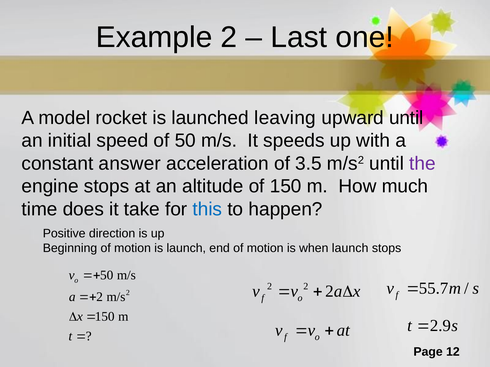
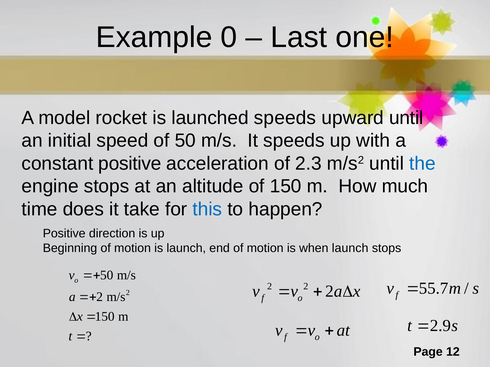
Example 2: 2 -> 0 (229, 37)
launched leaving: leaving -> speeds (285, 118)
constant answer: answer -> positive (130, 164)
3.5: 3.5 -> 2.3 (308, 164)
the colour: purple -> blue (423, 164)
